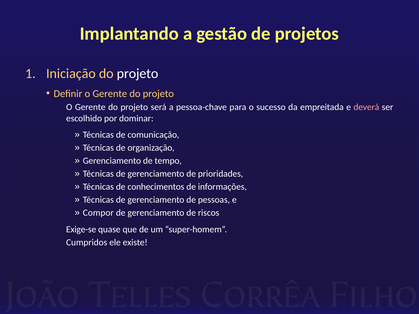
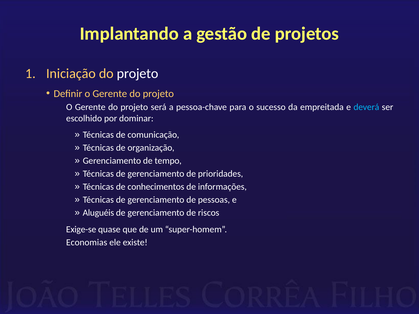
deverá colour: pink -> light blue (366, 107)
Compor: Compor -> Aluguéis (98, 213)
Cumpridos: Cumpridos -> Economias (87, 243)
